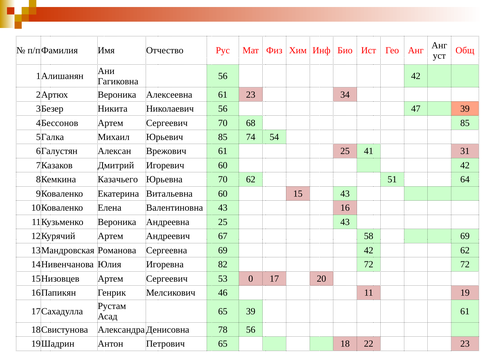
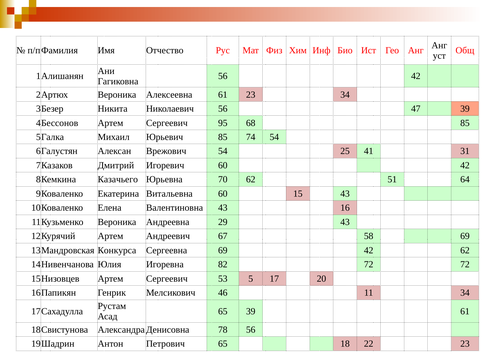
Сергеевич 70: 70 -> 95 (223, 123)
Врежович 61: 61 -> 54 (223, 151)
Андреевна 25: 25 -> 29 (223, 222)
Романова: Романова -> Конкурса (117, 250)
0: 0 -> 5 (251, 279)
11 19: 19 -> 34 (465, 293)
